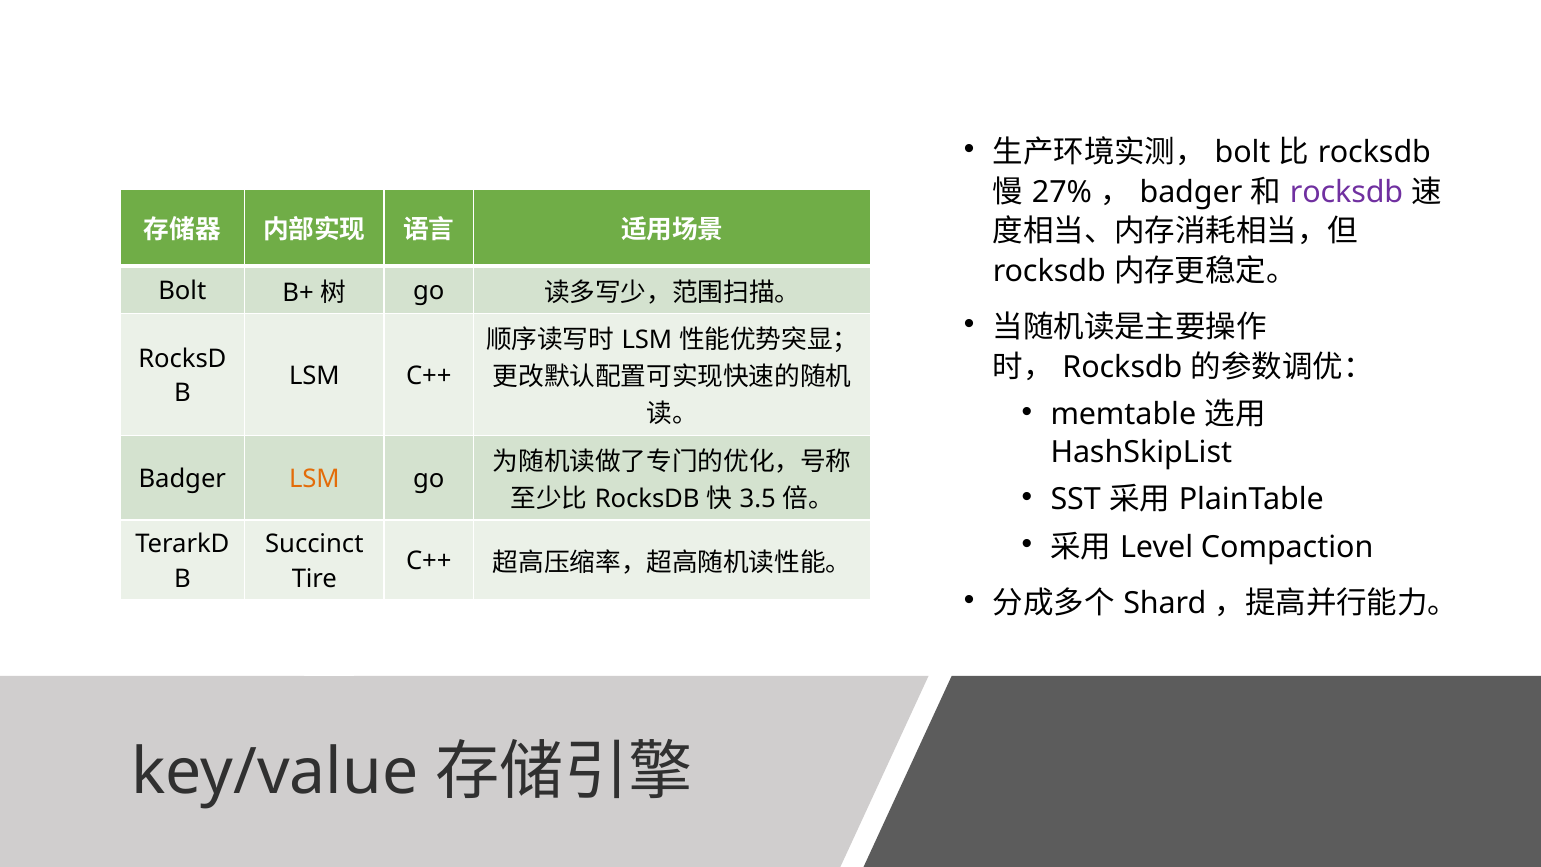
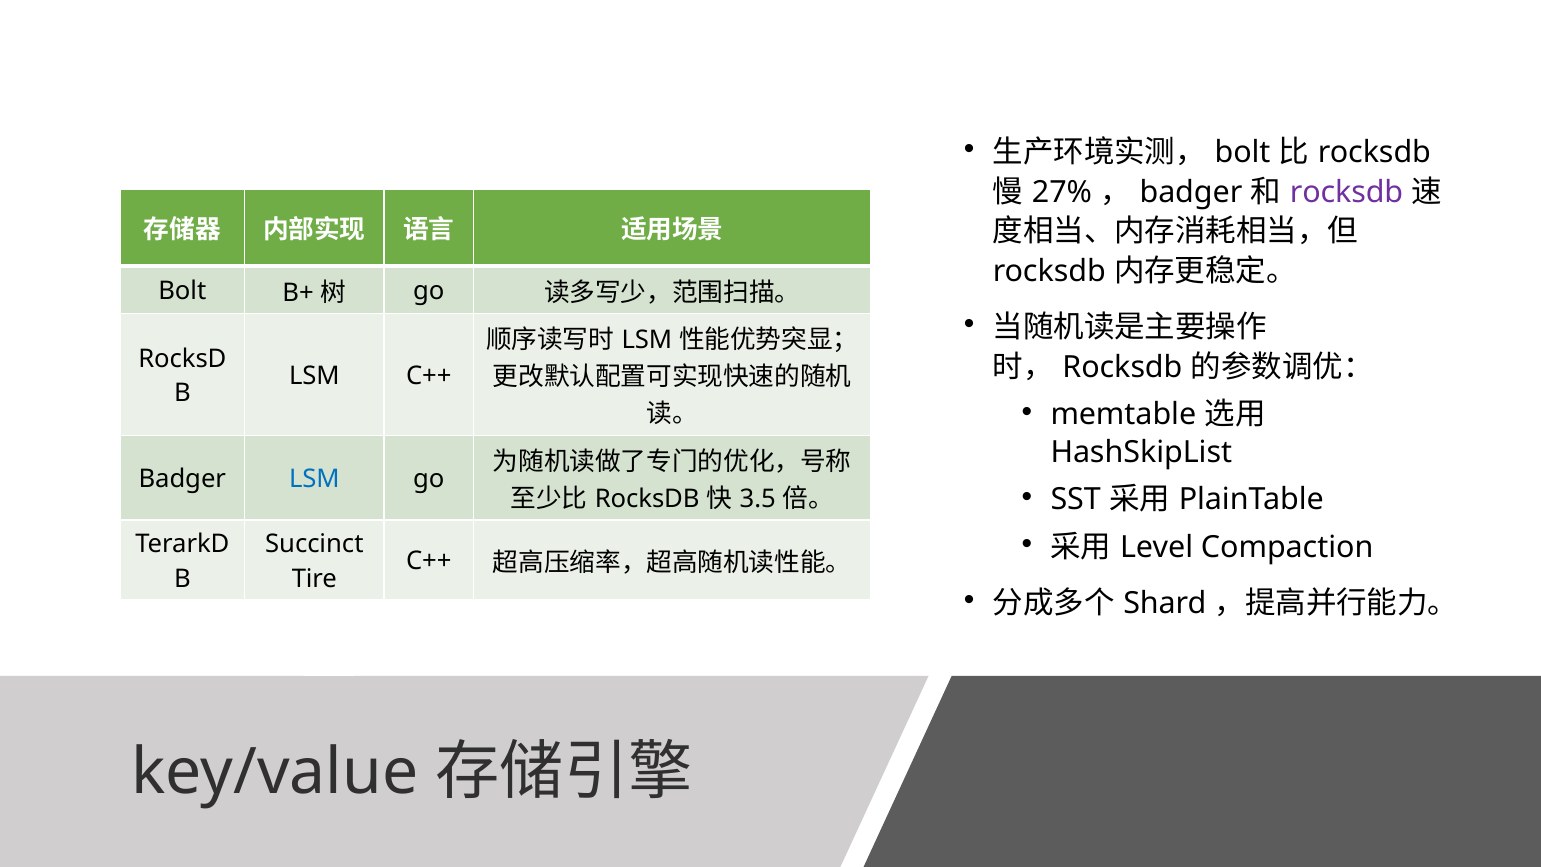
LSM colour: orange -> blue (314, 479)
